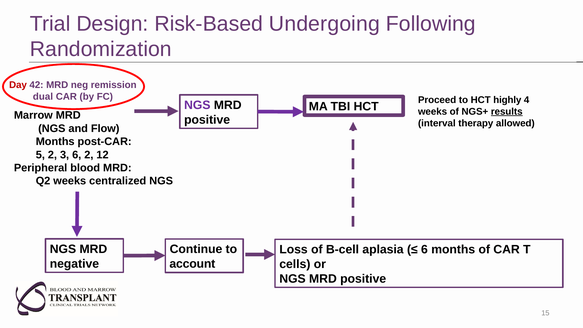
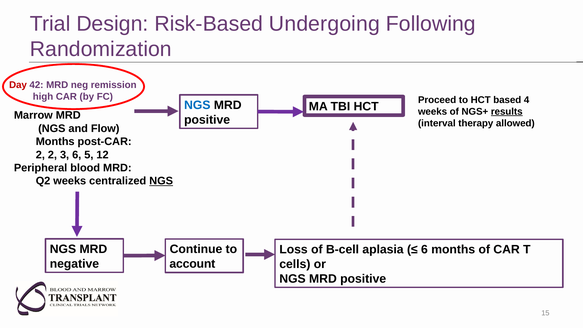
dual: dual -> high (43, 97)
highly: highly -> based (507, 100)
NGS colour: purple -> blue (197, 105)
5: 5 -> 2 (40, 155)
6 2: 2 -> 5 (89, 155)
NGS underline: none -> present (161, 181)
